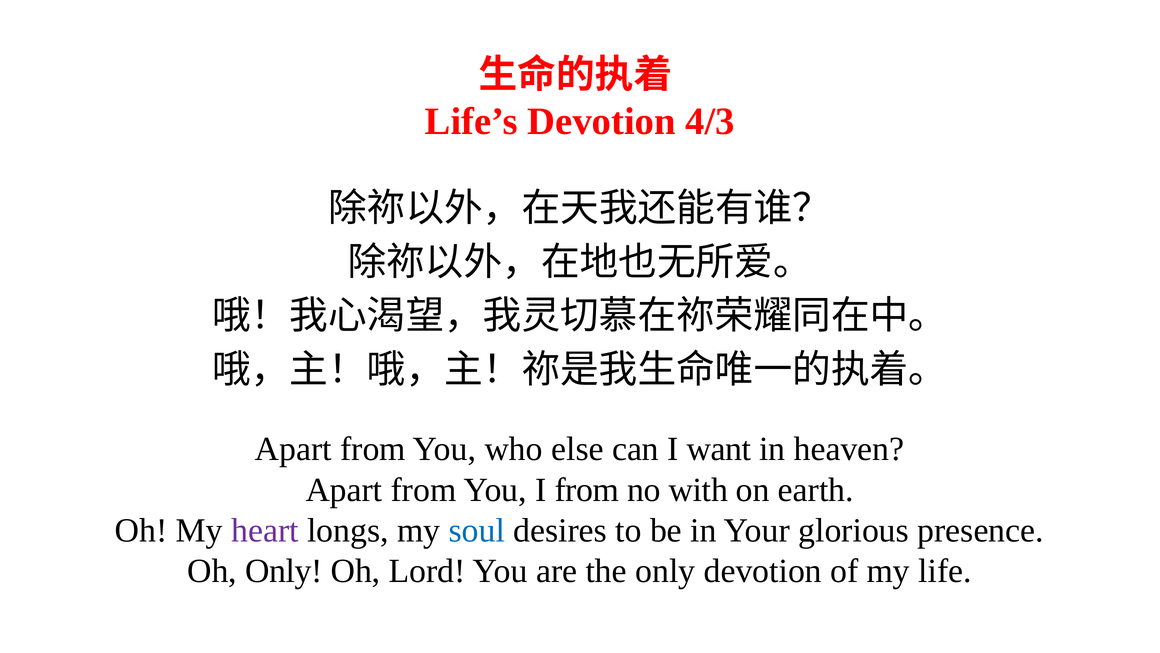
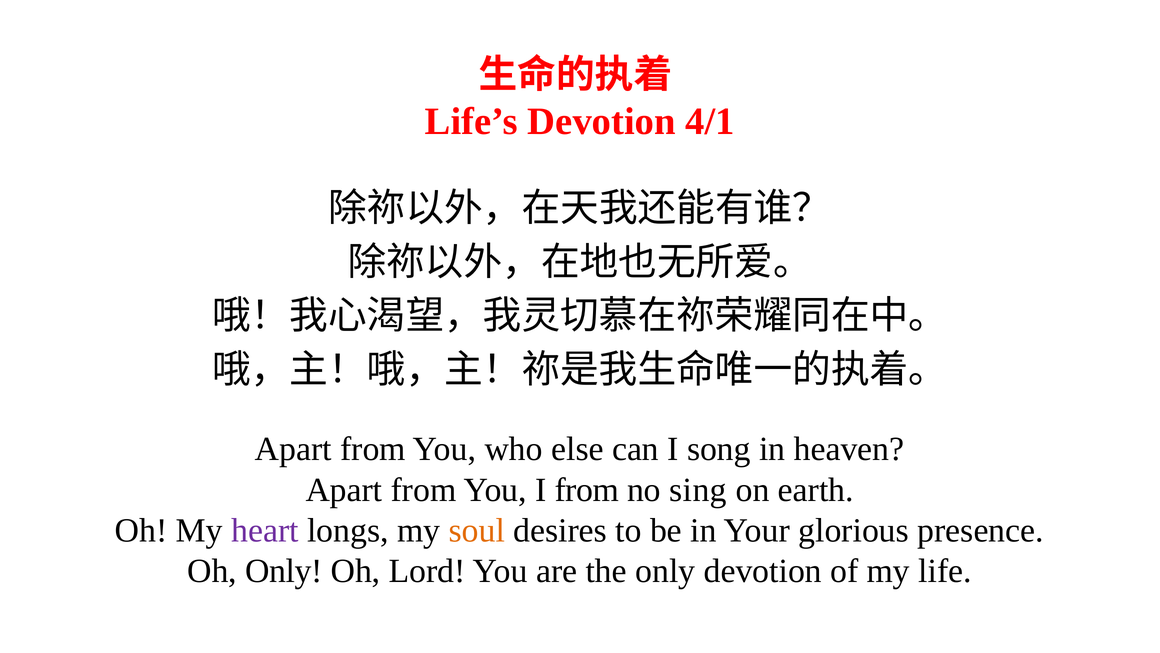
4/3: 4/3 -> 4/1 (710, 121)
want: want -> song (719, 449)
with: with -> sing (698, 490)
soul colour: blue -> orange (477, 530)
